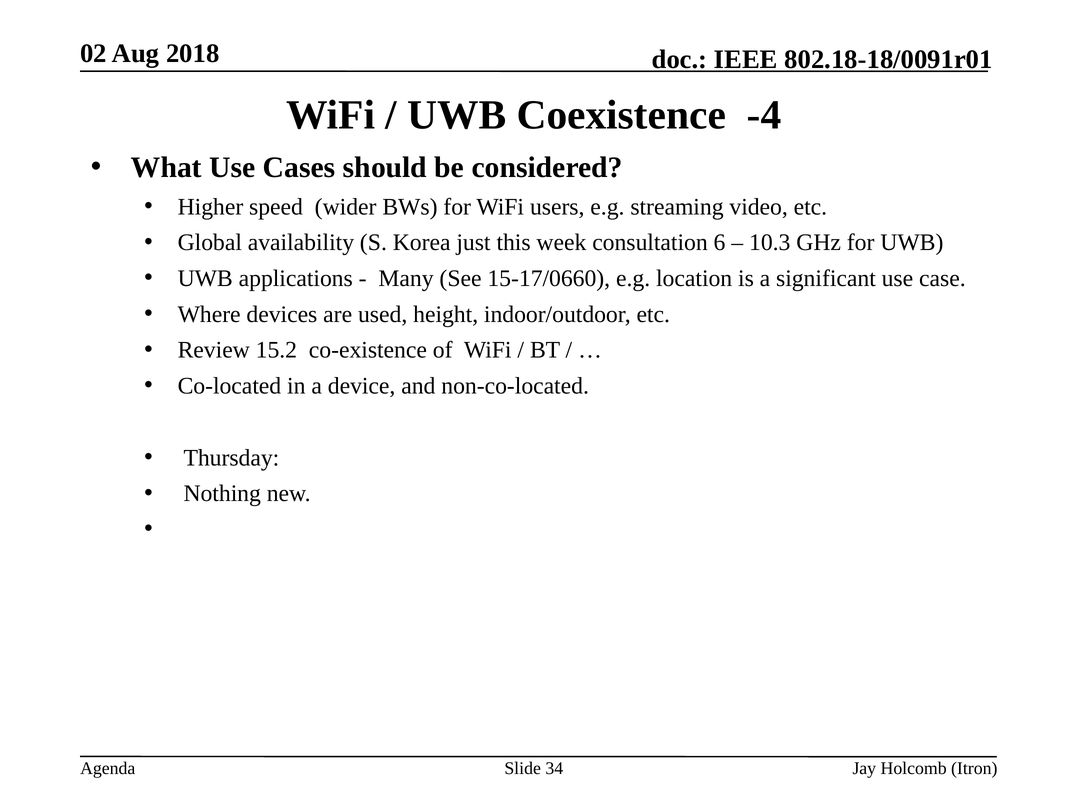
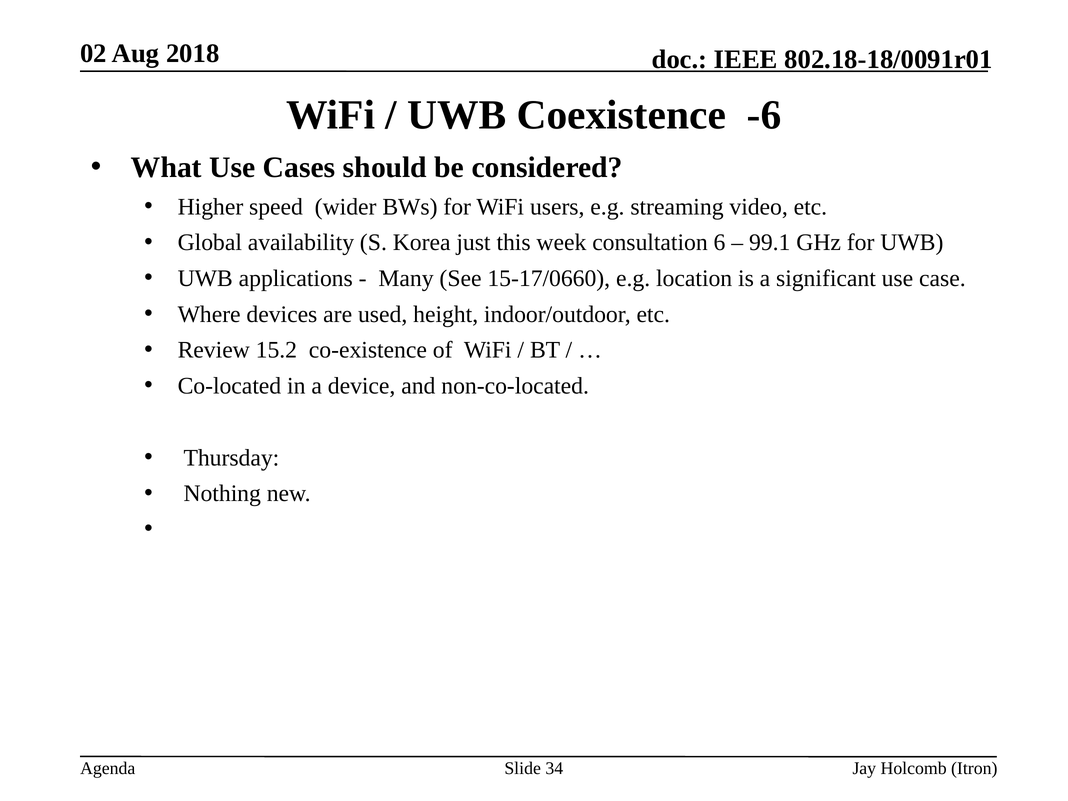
-4: -4 -> -6 (764, 115)
10.3: 10.3 -> 99.1 (770, 243)
